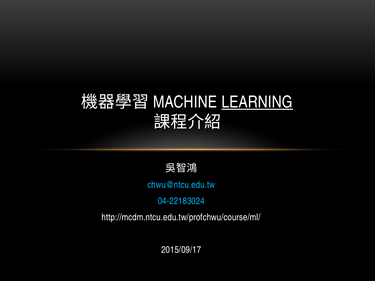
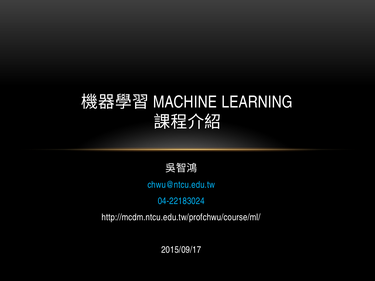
LEARNING underline: present -> none (257, 102)
